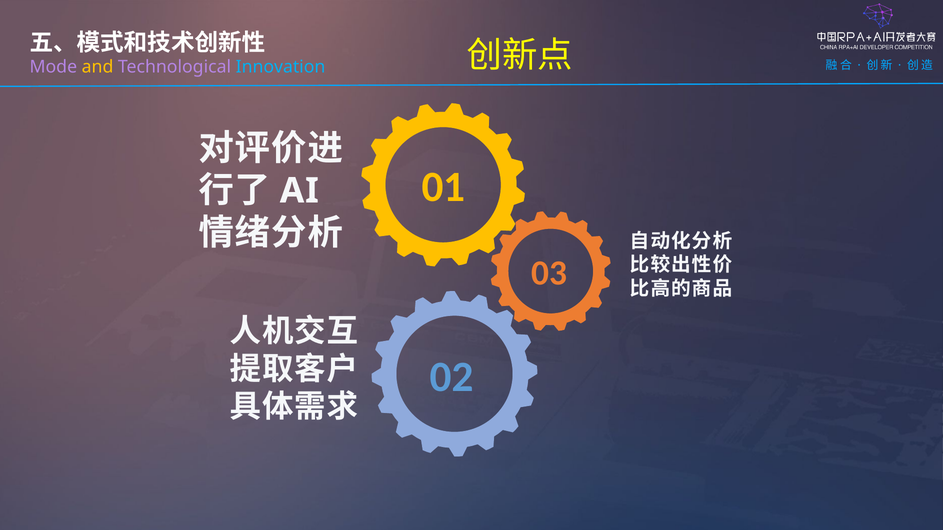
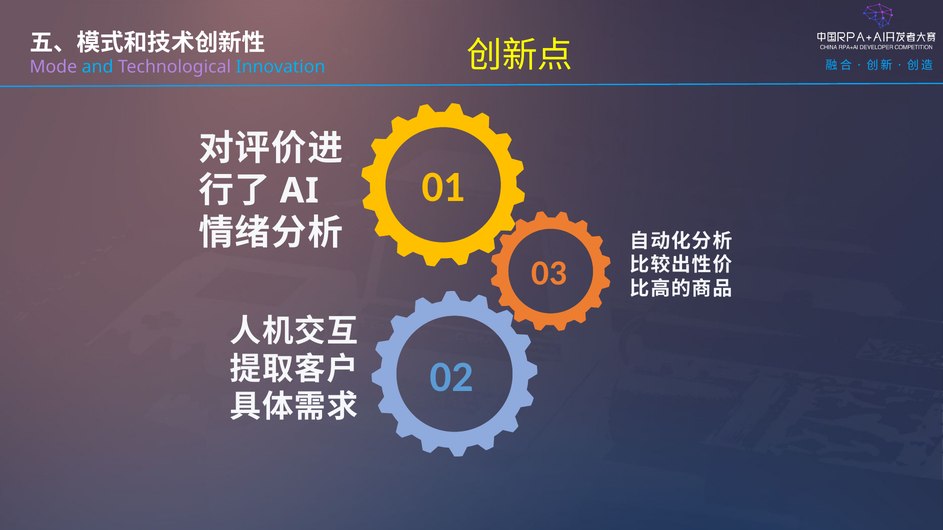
and colour: yellow -> light blue (98, 67)
